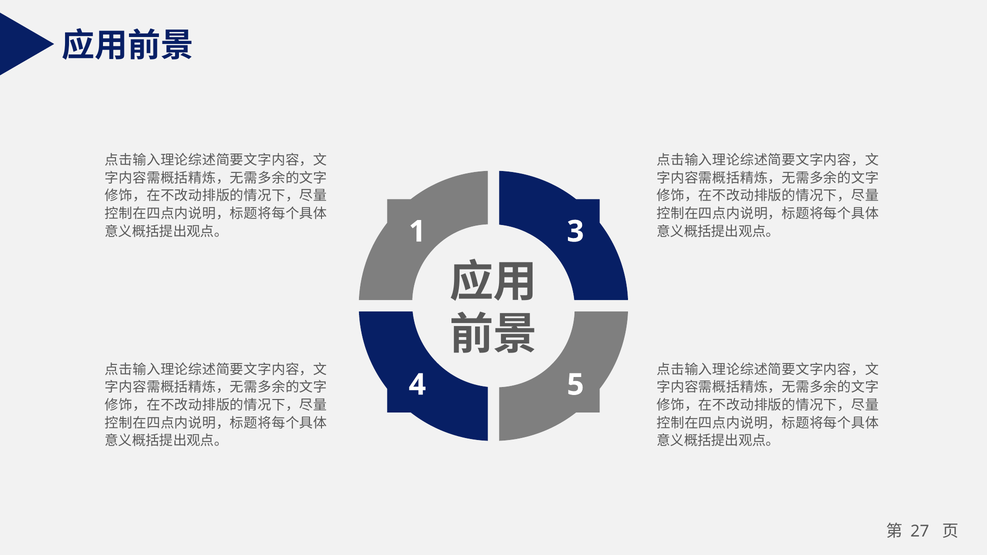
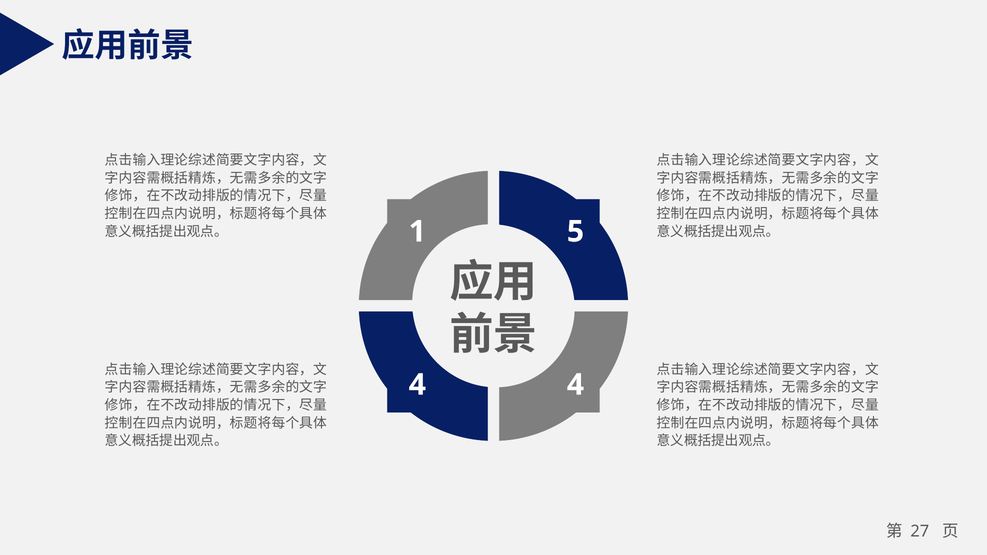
3: 3 -> 5 (575, 232)
4 5: 5 -> 4 (575, 385)
